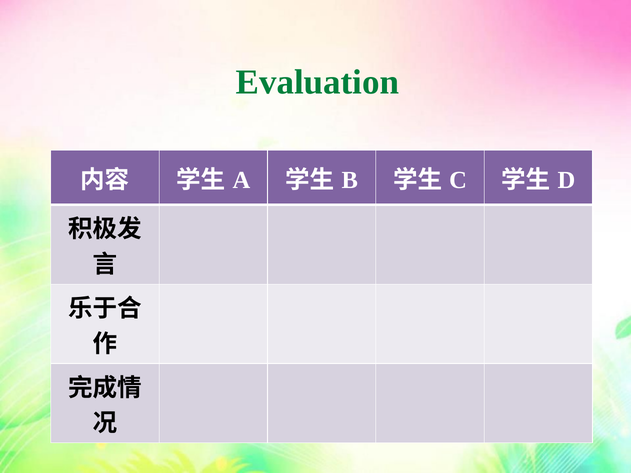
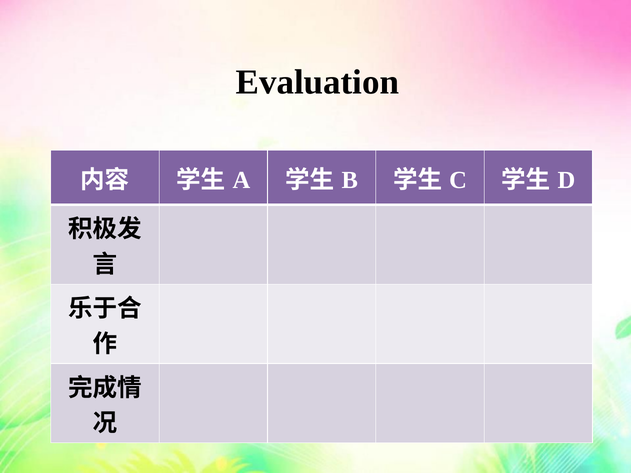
Evaluation colour: green -> black (317, 82)
